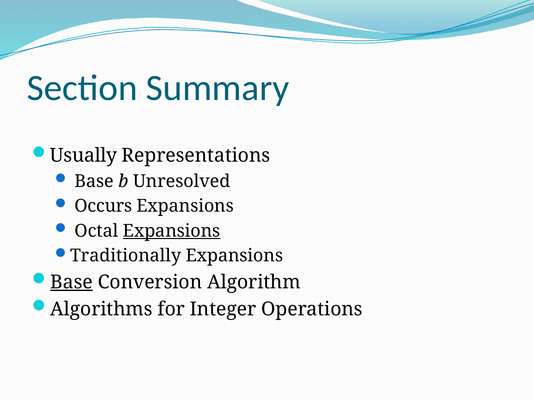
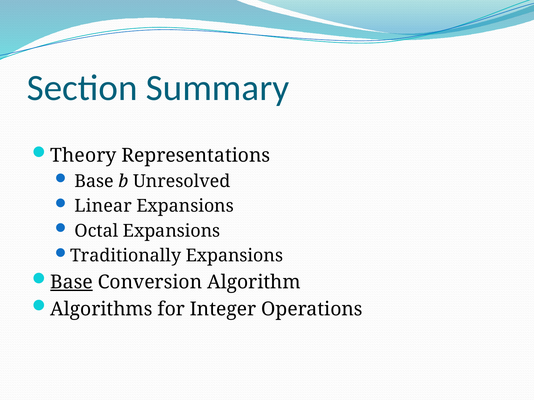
Usually: Usually -> Theory (83, 156)
Occurs: Occurs -> Linear (103, 206)
Expansions underline: present -> none (172, 231)
